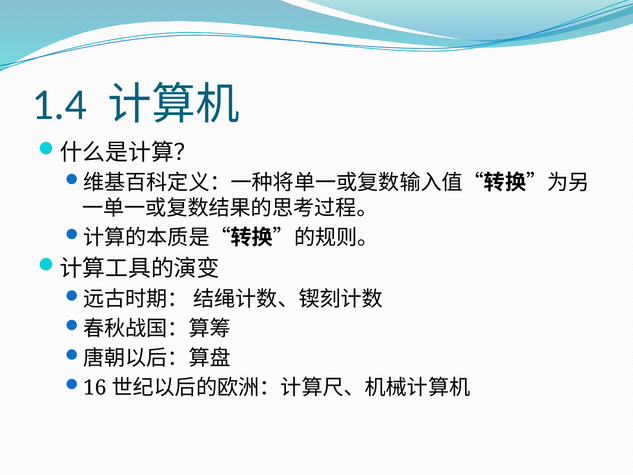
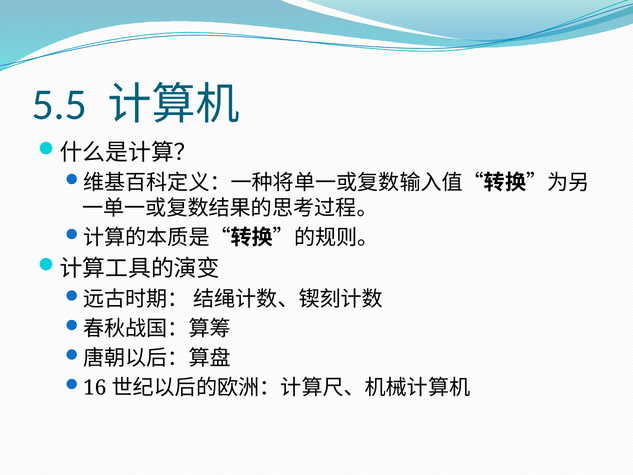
1.4: 1.4 -> 5.5 (59, 105)
